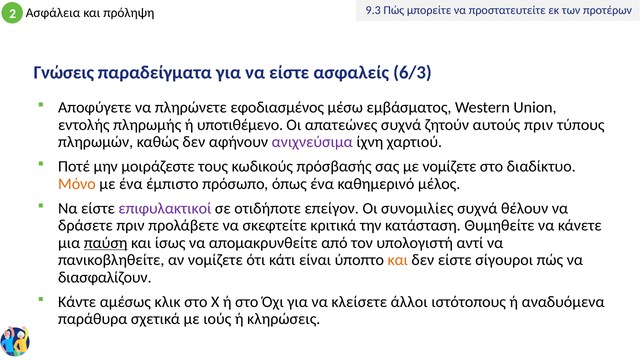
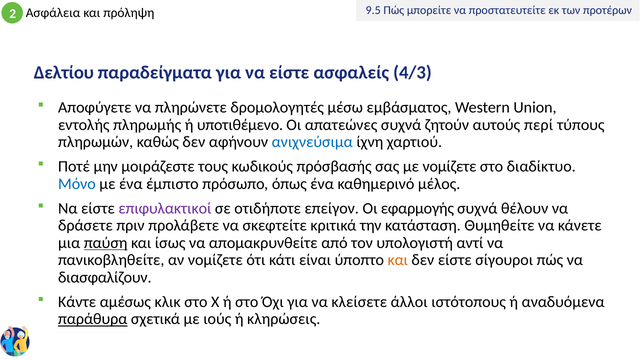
9.3: 9.3 -> 9.5 (373, 10)
Γνώσεις: Γνώσεις -> Δελτίου (64, 72)
6/3: 6/3 -> 4/3 (412, 72)
εφοδιασμένος: εφοδιασμένος -> δρομολογητές (277, 108)
αυτούς πριν: πριν -> περί (539, 125)
ανιχνεύσιμα colour: purple -> blue (312, 142)
Μόνο colour: orange -> blue (77, 184)
συνομιλίες: συνομιλίες -> εφαρμογής (417, 208)
παράθυρα underline: none -> present (93, 319)
